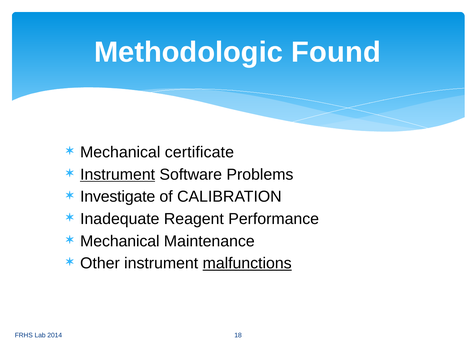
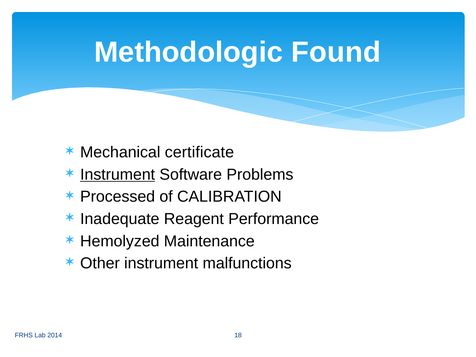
Investigate: Investigate -> Processed (118, 197)
Mechanical: Mechanical -> Hemolyzed (120, 241)
malfunctions underline: present -> none (247, 263)
